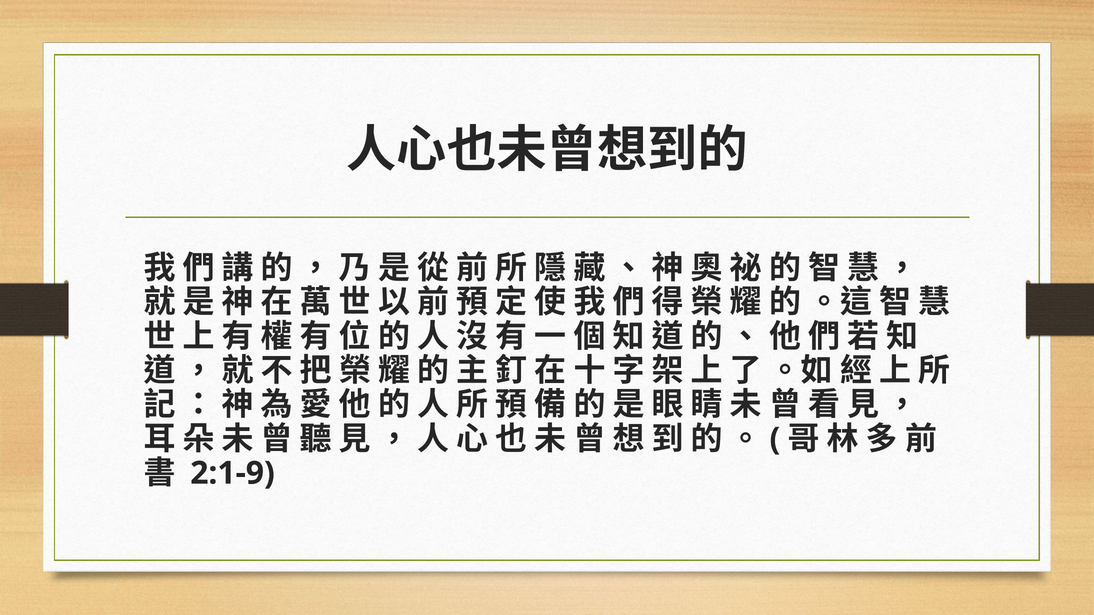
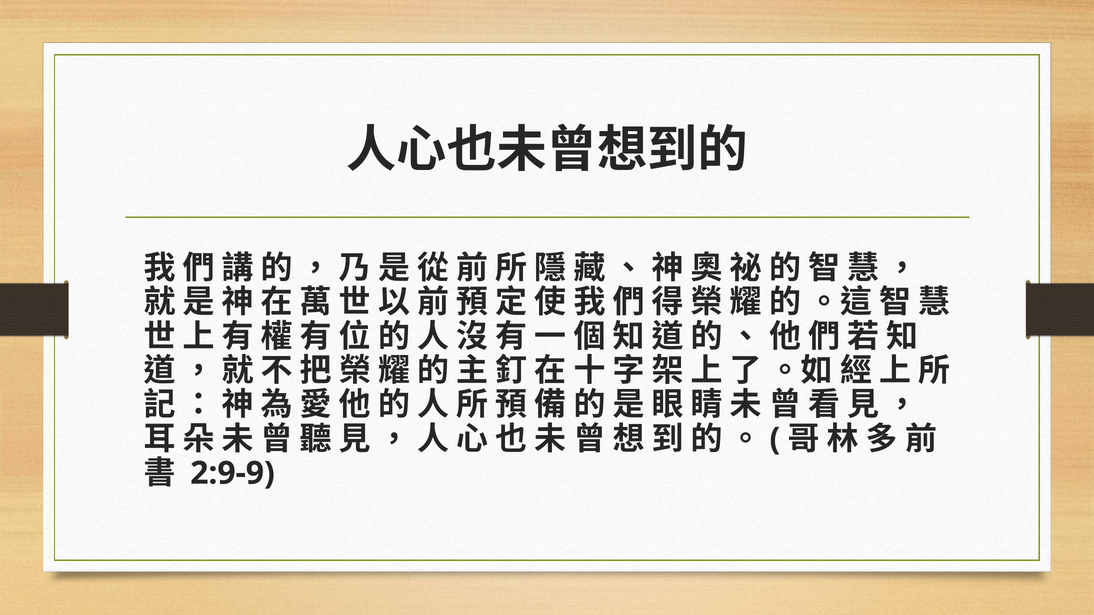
2:1-9: 2:1-9 -> 2:9-9 (233, 473)
